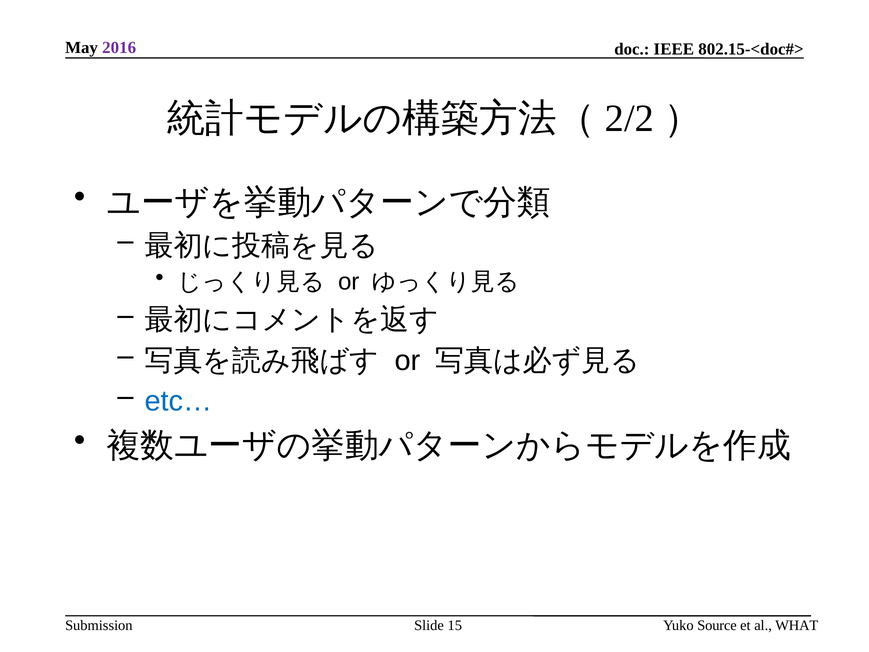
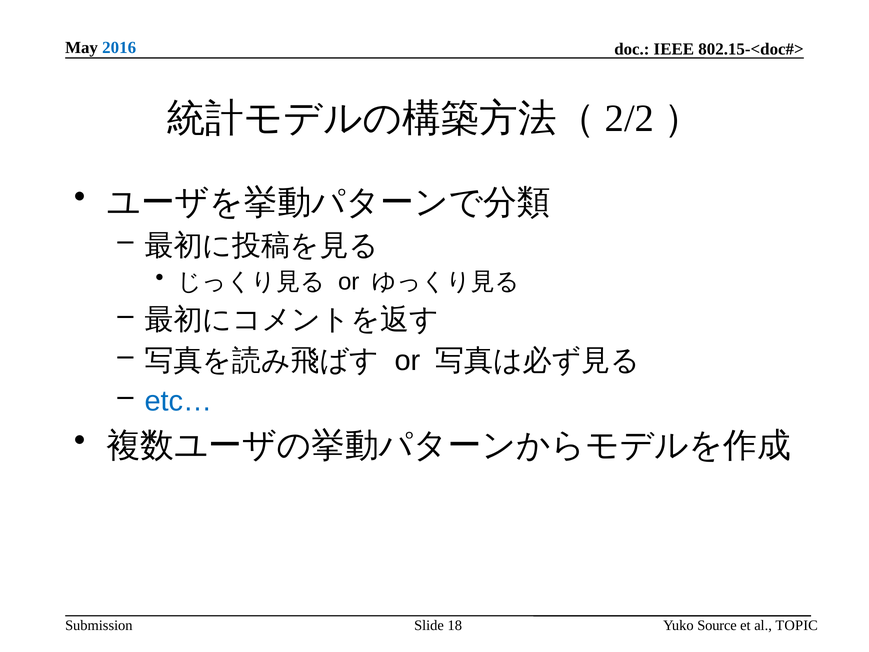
2016 colour: purple -> blue (119, 47)
15: 15 -> 18 (455, 625)
WHAT: WHAT -> TOPIC (797, 625)
